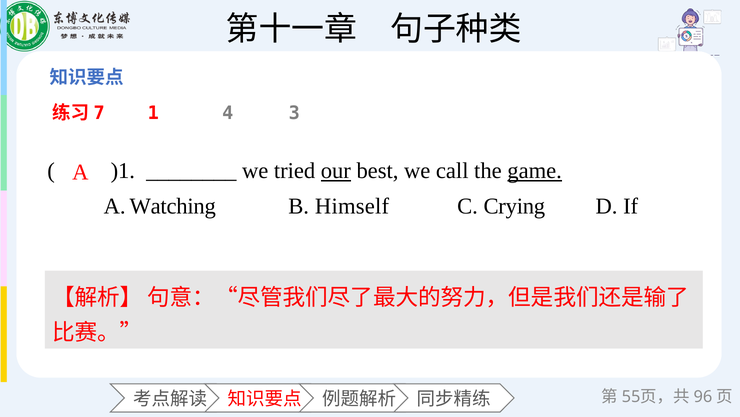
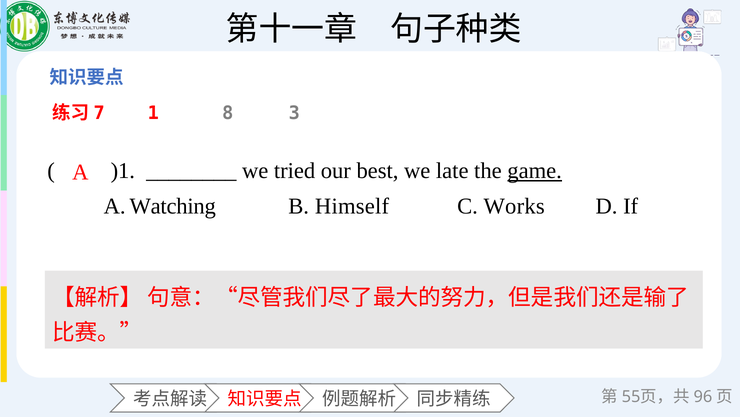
4: 4 -> 8 (228, 113)
our underline: present -> none (336, 171)
call: call -> late (452, 171)
Crying: Crying -> Works (514, 206)
